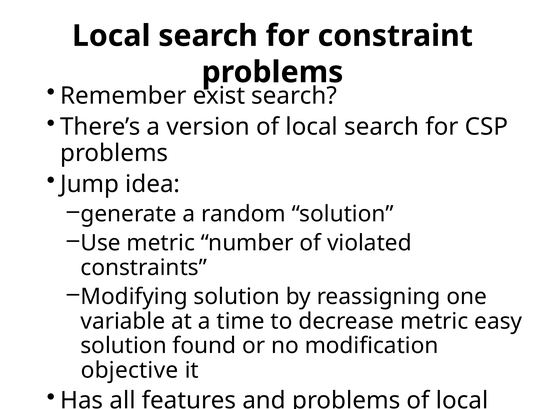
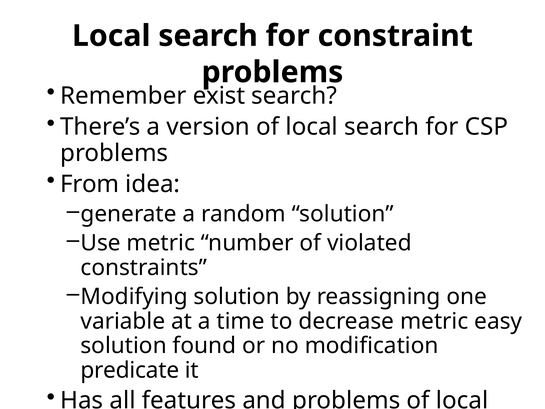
Jump: Jump -> From (90, 184)
objective: objective -> predicate (130, 370)
